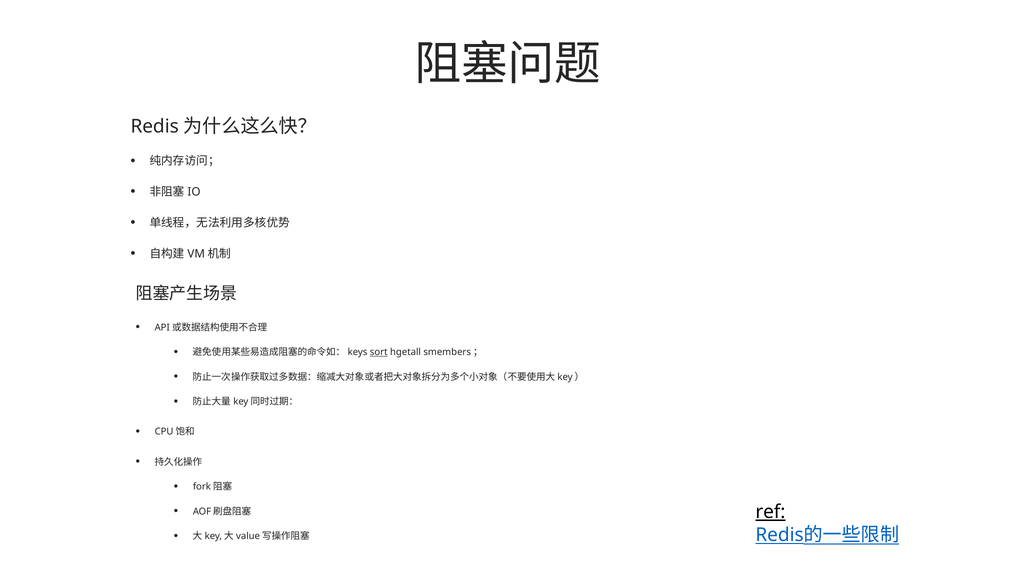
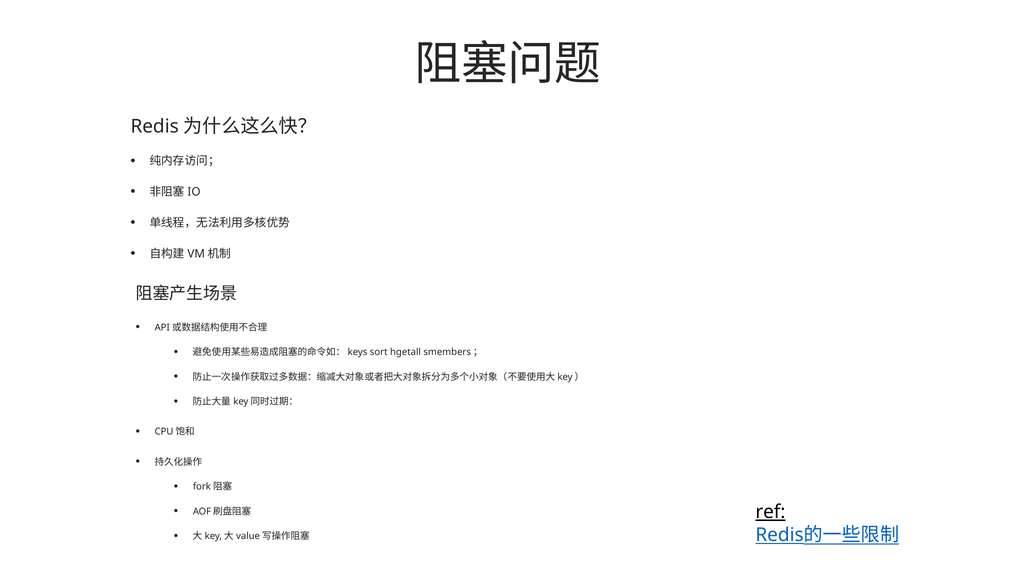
sort underline: present -> none (379, 352)
